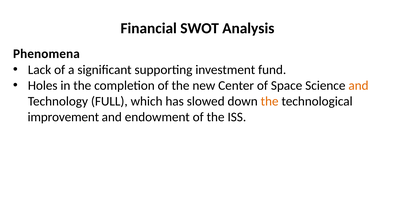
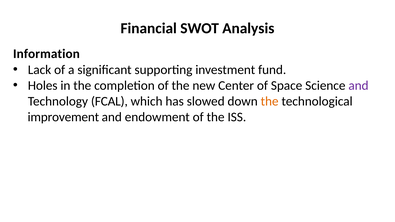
Phenomena: Phenomena -> Information (46, 54)
and colour: orange -> purple (358, 86)
FULL: FULL -> FCAL (109, 101)
